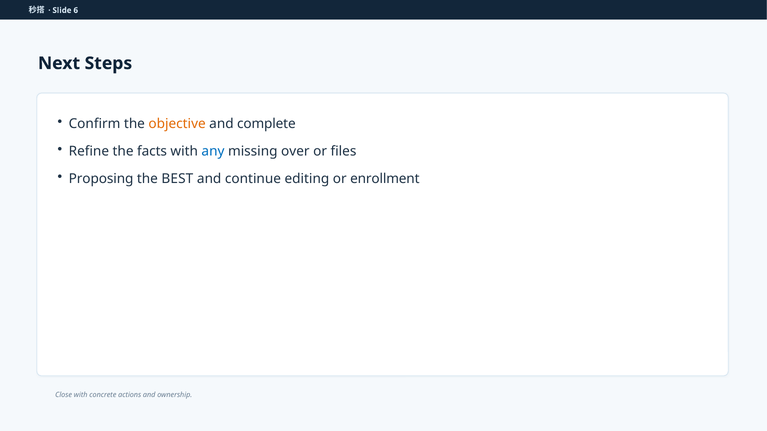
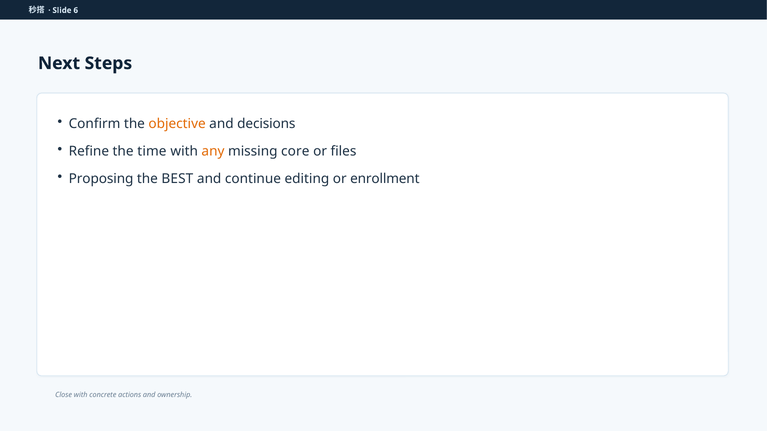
complete: complete -> decisions (266, 124)
facts: facts -> time (152, 152)
any colour: blue -> orange (213, 152)
over: over -> core (295, 152)
